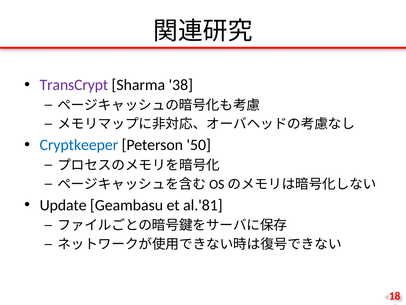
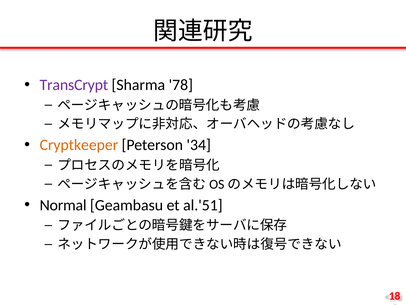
38: 38 -> 78 (181, 85)
Cryptkeeper colour: blue -> orange (79, 145)
50: 50 -> 34 (199, 145)
Update: Update -> Normal (63, 205)
al.'81: al.'81 -> al.'51 (203, 205)
